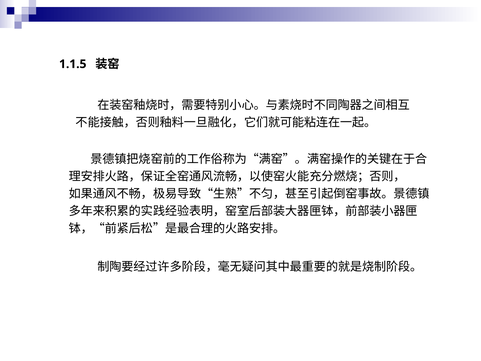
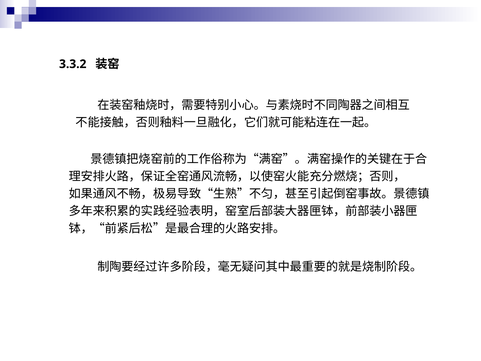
1.1.5: 1.1.5 -> 3.3.2 (73, 64)
